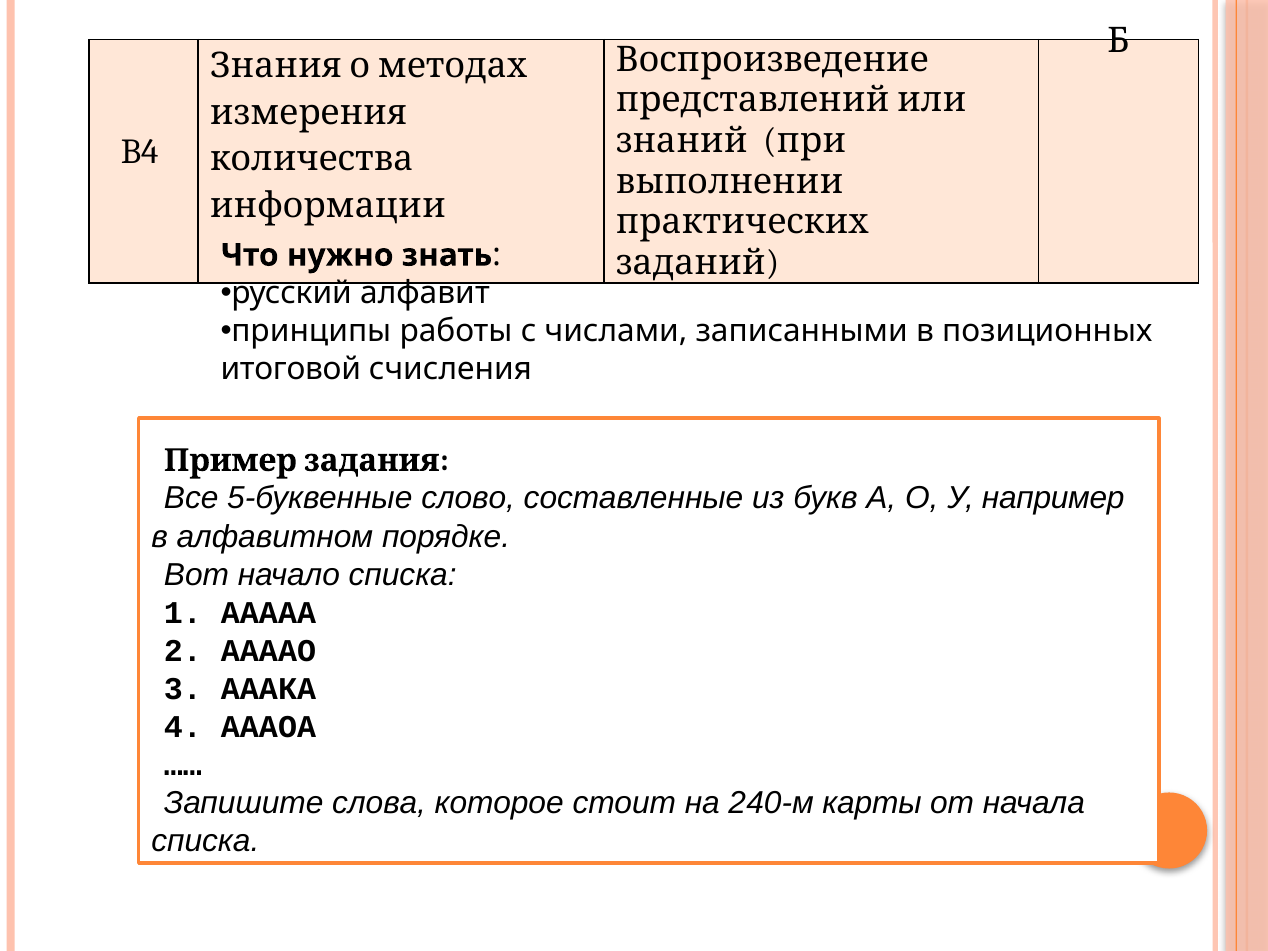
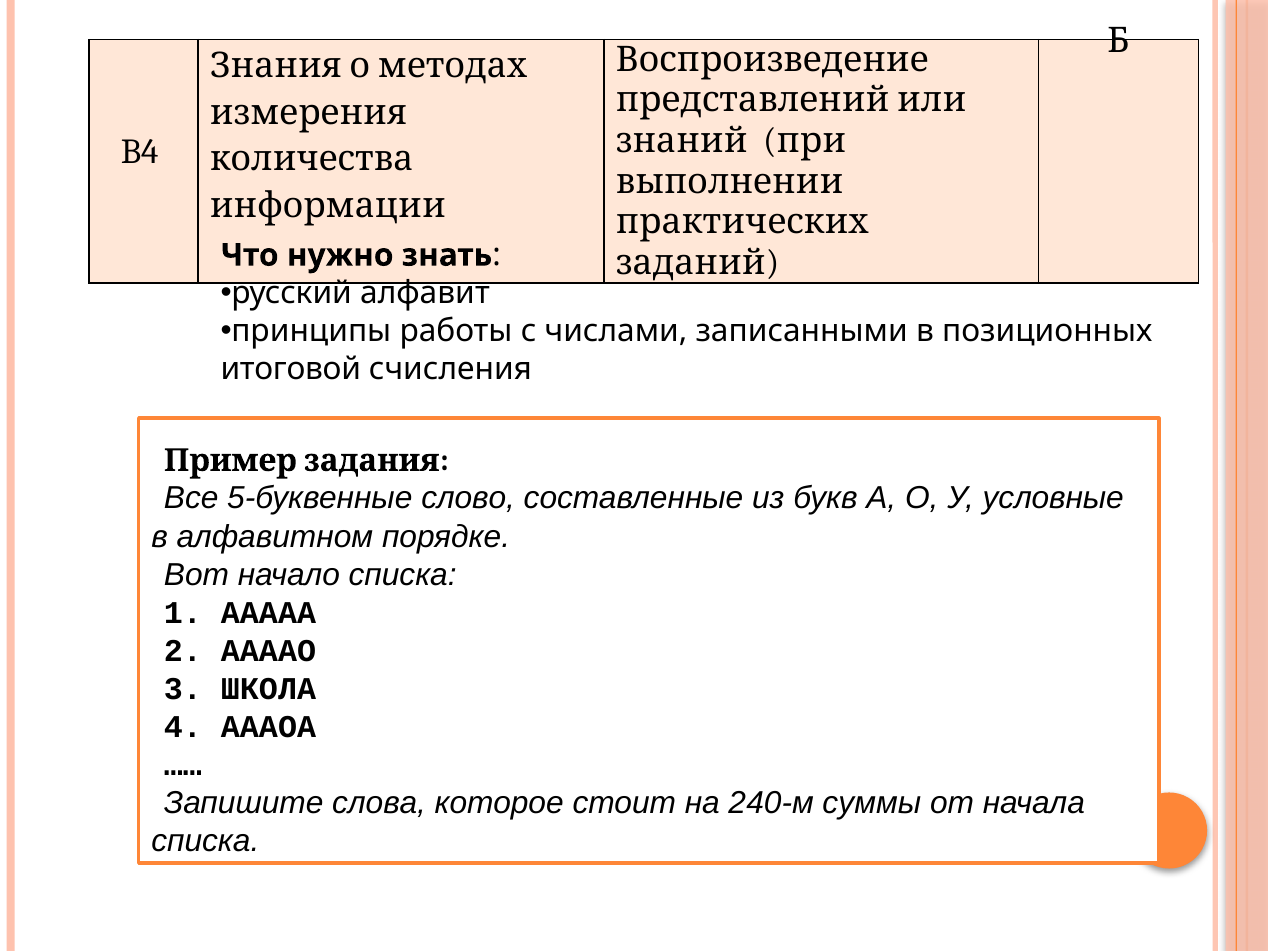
например: например -> условные (1053, 499)
АААКА: АААКА -> ШКОЛА (269, 689)
карты: карты -> суммы (872, 803)
